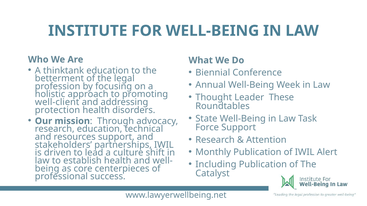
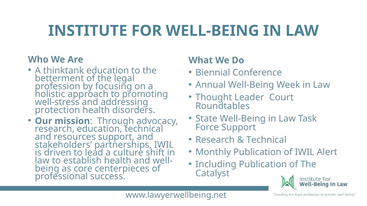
These: These -> Court (281, 97)
well-client: well-client -> well-stress (57, 102)
Attention: Attention -> Technical (266, 140)
